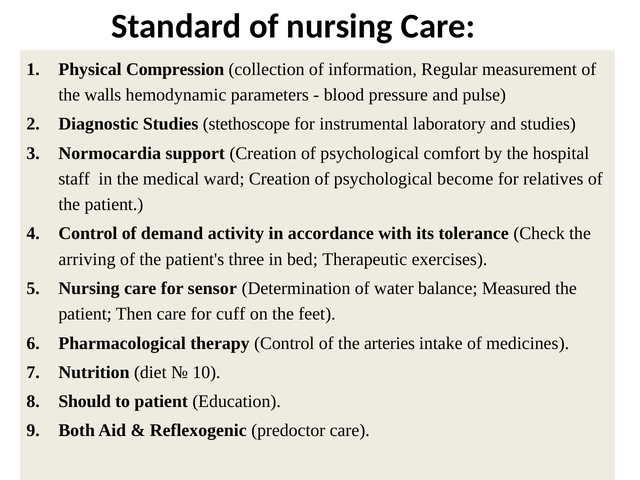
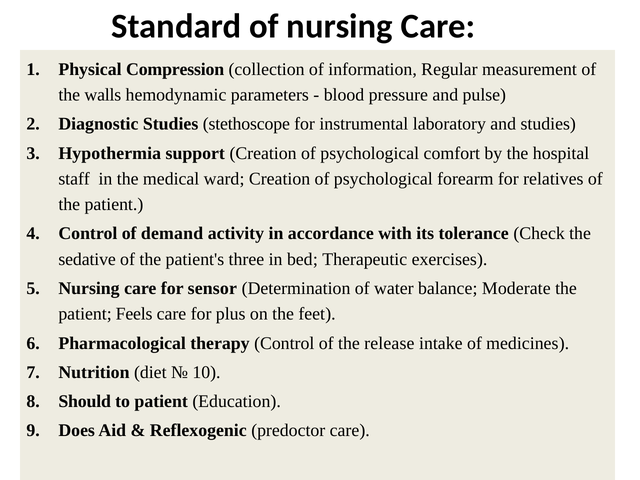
Normocardia: Normocardia -> Hypothermia (110, 153)
become: become -> forearm (465, 179)
arriving: arriving -> sedative (87, 259)
Measured: Measured -> Moderate (516, 288)
Then: Then -> Feels (134, 314)
cuff: cuff -> plus (231, 314)
arteries: arteries -> release (389, 343)
Both: Both -> Does (77, 431)
